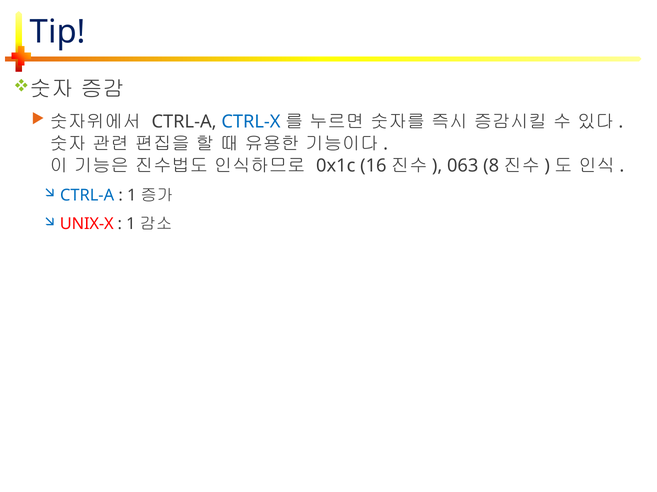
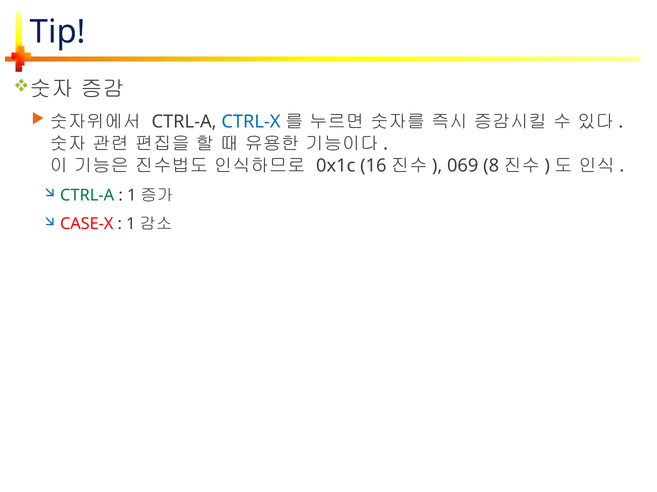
063: 063 -> 069 (463, 166)
CTRL-A colour: blue -> green (87, 196)
UNIX-X: UNIX-X -> CASE-X (87, 224)
